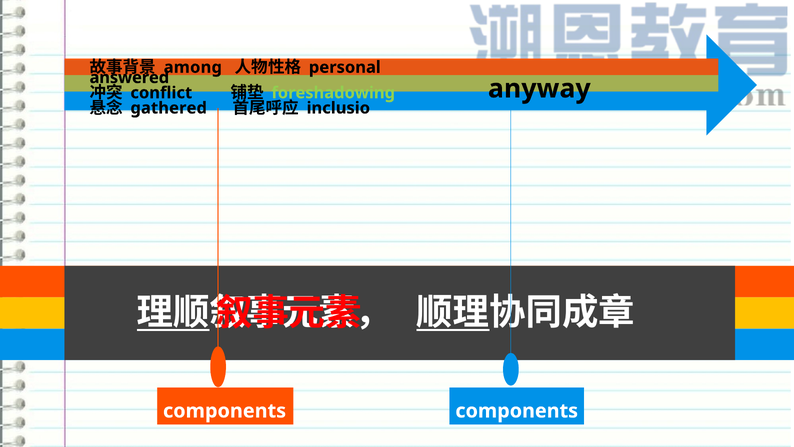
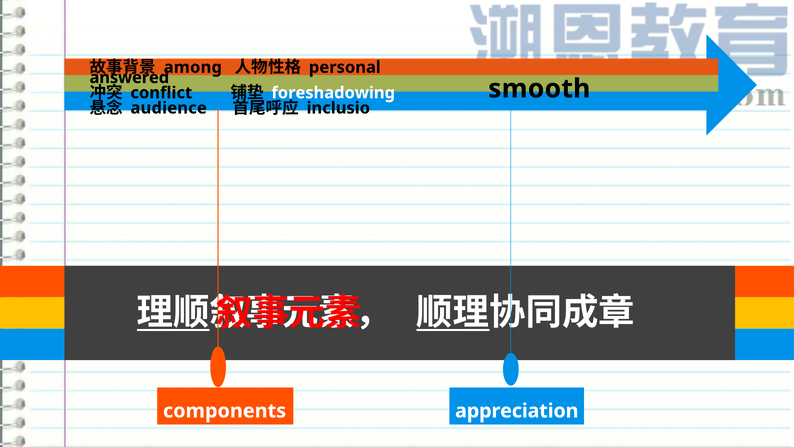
anyway: anyway -> smooth (539, 89)
foreshadowing colour: light green -> white (333, 93)
gathered: gathered -> audience (169, 108)
components components: components -> appreciation (517, 411)
